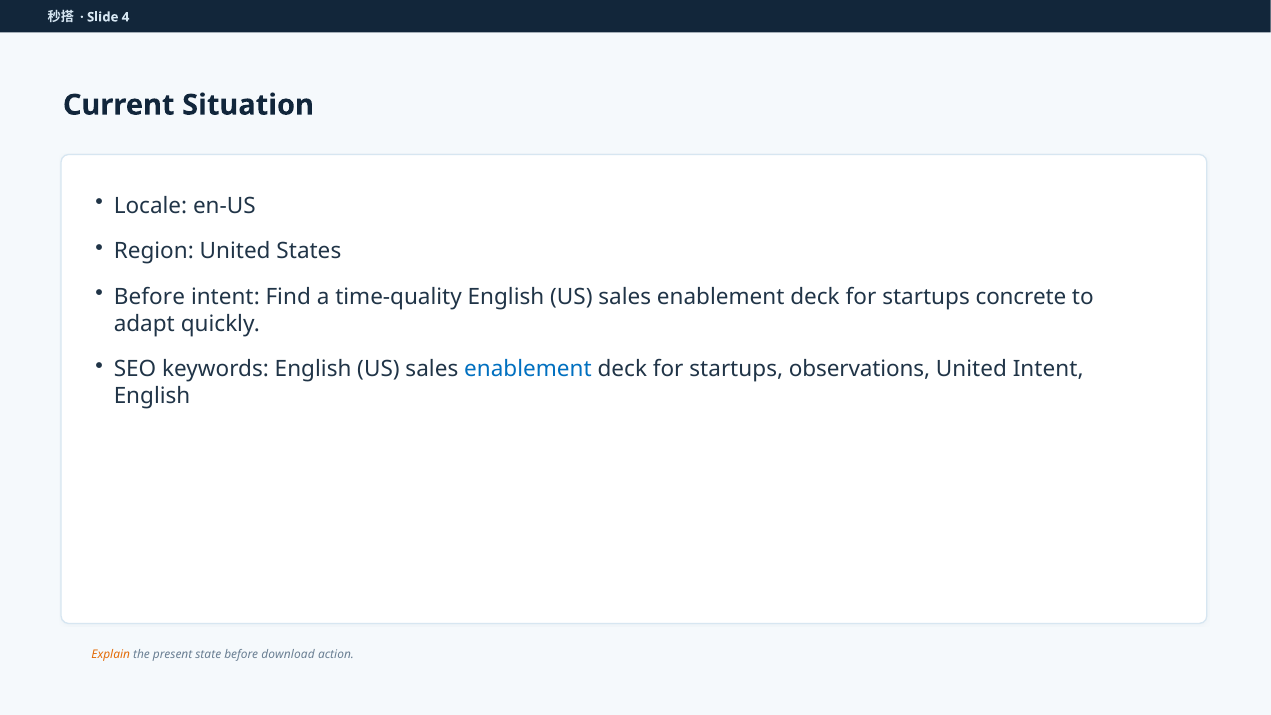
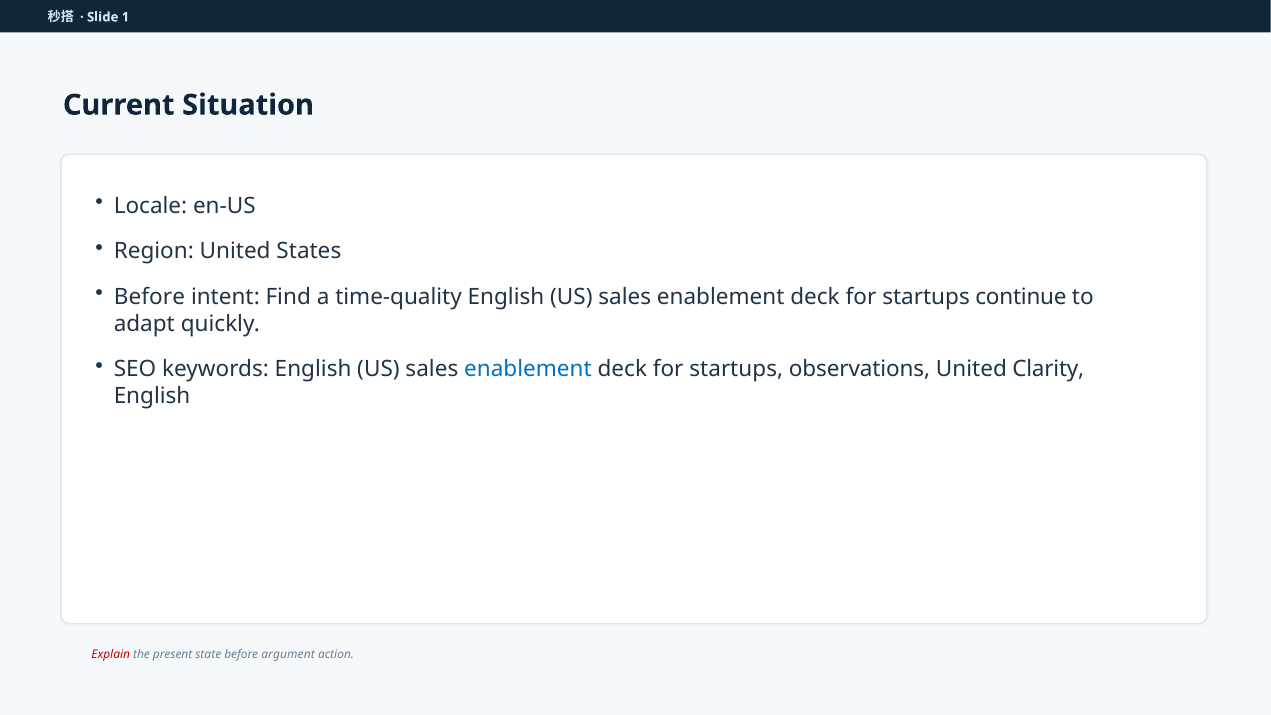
4: 4 -> 1 (126, 17)
concrete: concrete -> continue (1021, 297)
United Intent: Intent -> Clarity (1048, 369)
Explain colour: orange -> red (111, 655)
download: download -> argument (288, 655)
